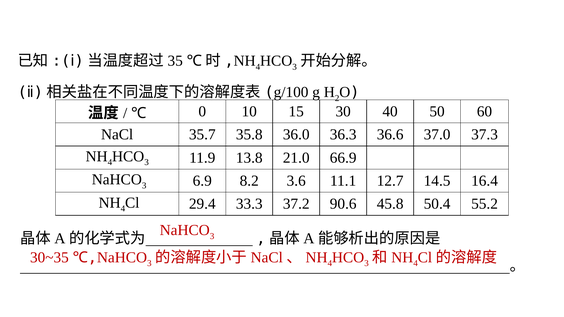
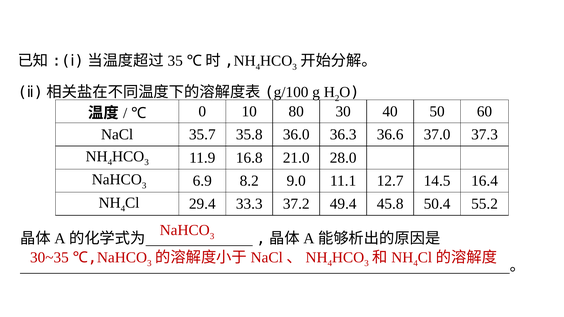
15: 15 -> 80 (296, 112)
13.8: 13.8 -> 16.8 (249, 158)
66.9: 66.9 -> 28.0 (343, 158)
3.6: 3.6 -> 9.0 (296, 181)
90.6: 90.6 -> 49.4 (343, 204)
